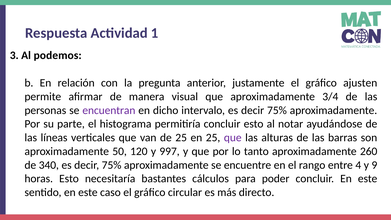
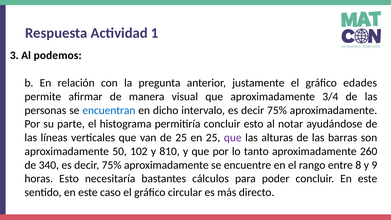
ajusten: ajusten -> edades (360, 83)
encuentran colour: purple -> blue (109, 110)
120: 120 -> 102 (139, 151)
997: 997 -> 810 (170, 151)
4: 4 -> 8 (358, 165)
